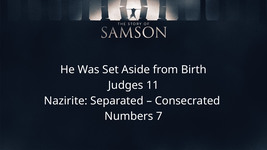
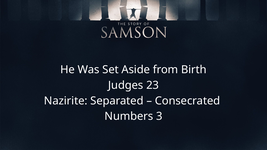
11: 11 -> 23 (153, 85)
7: 7 -> 3 (159, 116)
